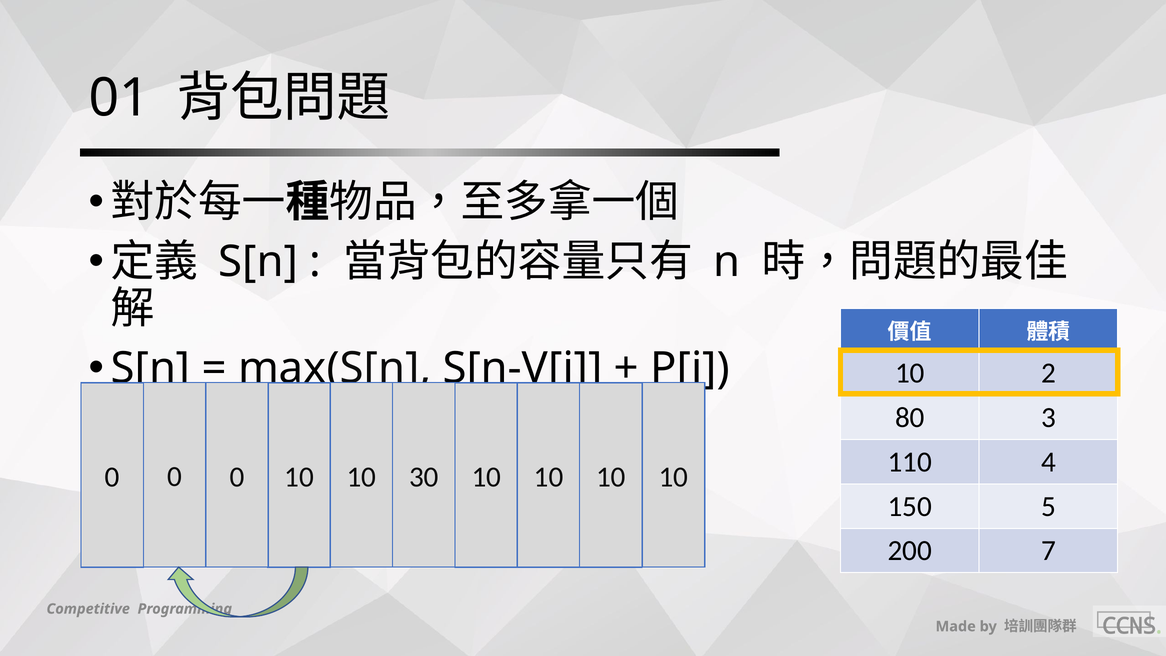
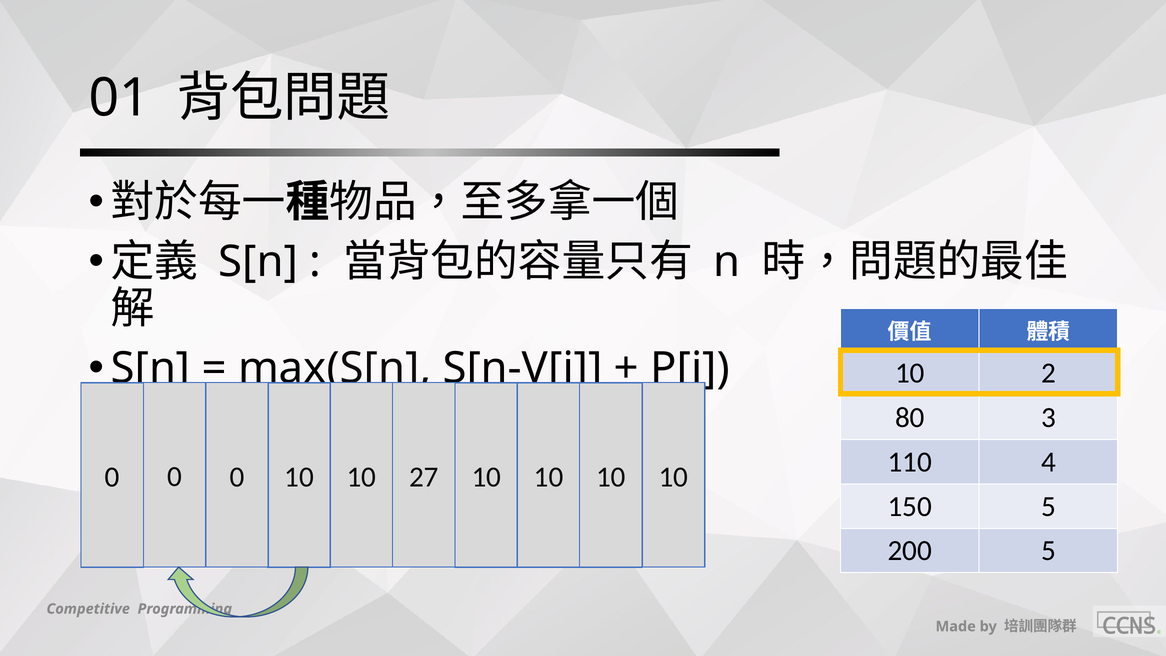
30: 30 -> 27 (424, 477)
200 7: 7 -> 5 (1048, 551)
